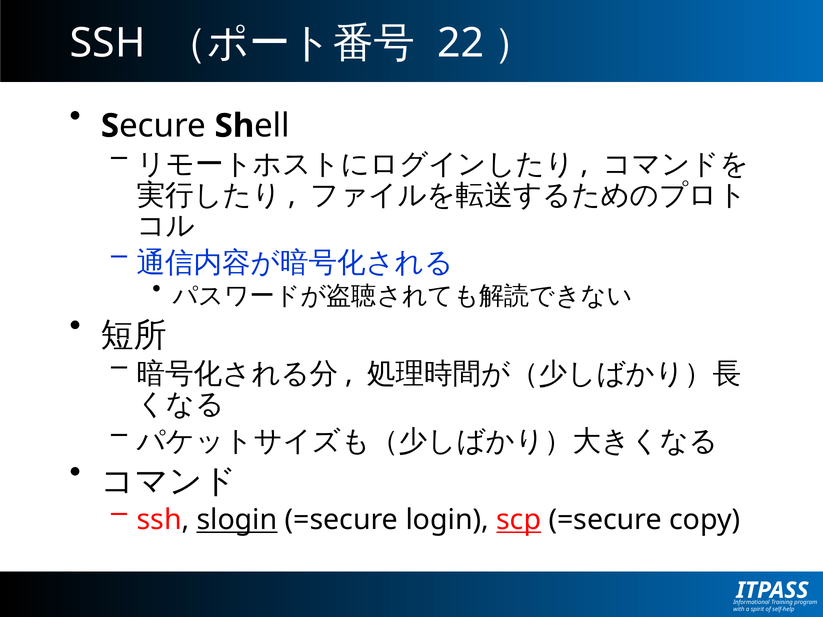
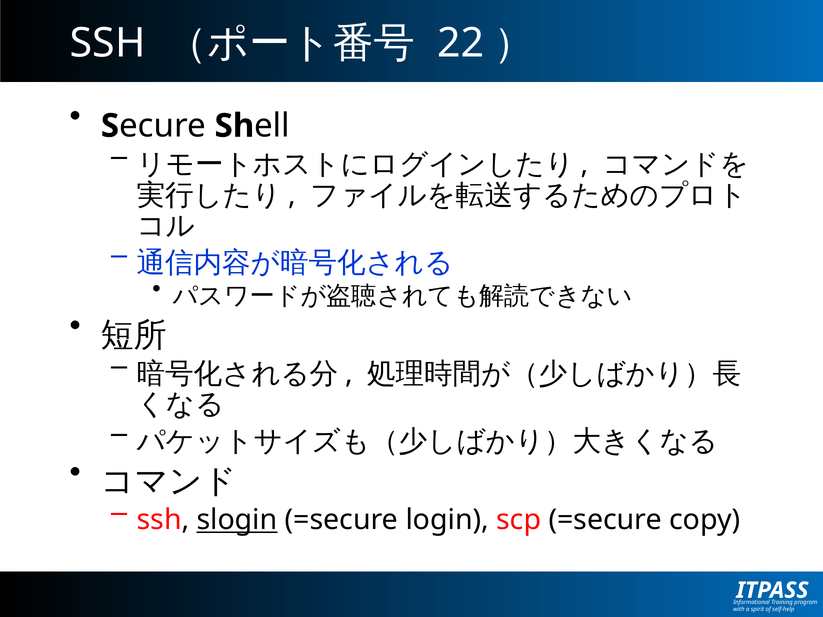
scp underline: present -> none (519, 520)
